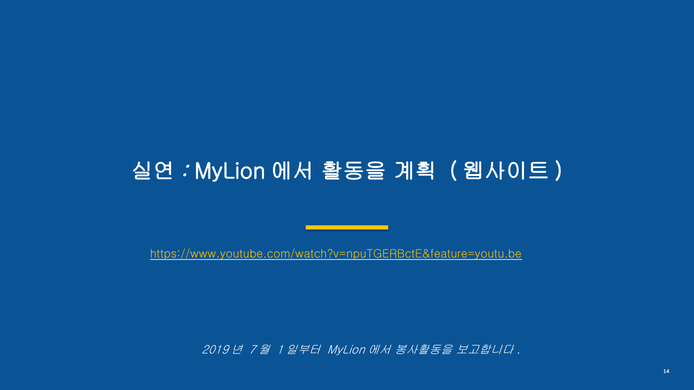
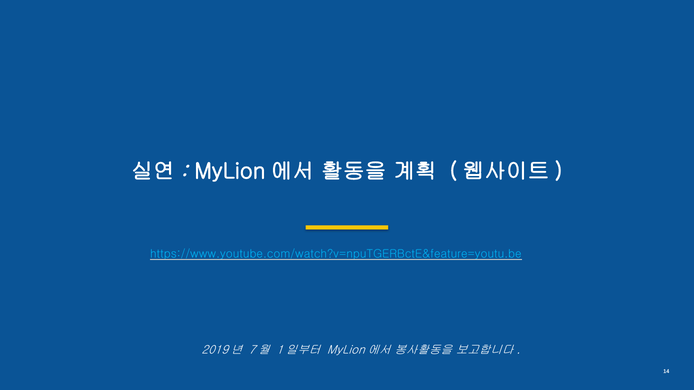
https://www.youtube.com/watch?v=npuTGERBctE&feature=youtu.be colour: yellow -> light blue (336, 254)
